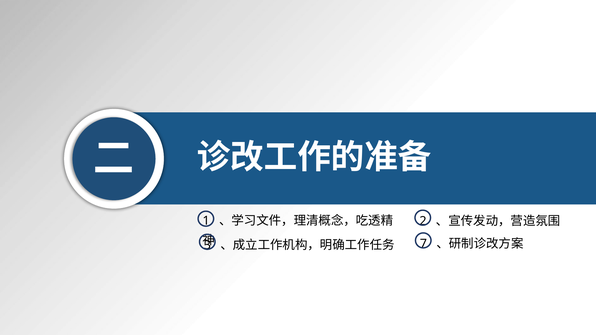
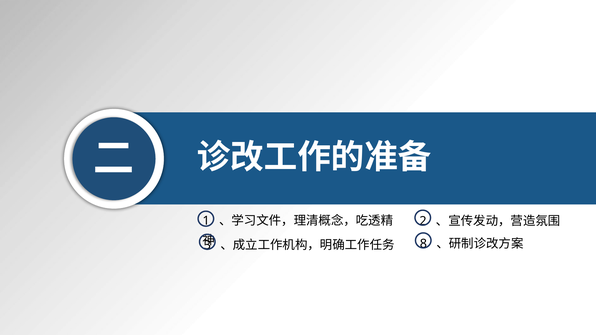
7: 7 -> 8 (423, 244)
